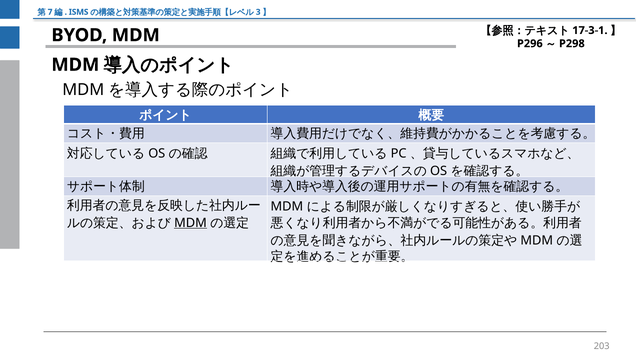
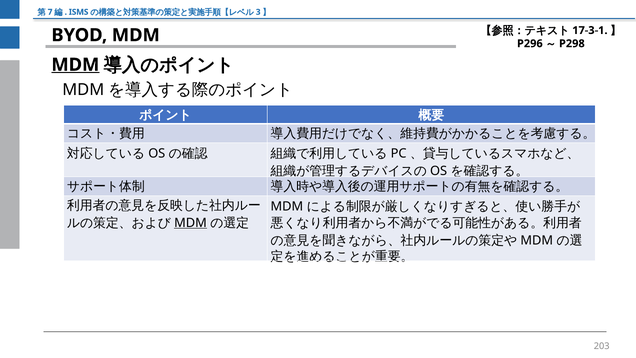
MDM underline: none -> present (75, 65)
